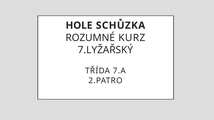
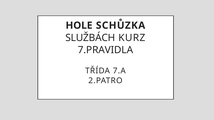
ROZUMNÉ: ROZUMNÉ -> SLUŽBÁCH (90, 38)
7.LYŽAŘSKÝ: 7.LYŽAŘSKÝ -> 7.PRAVIDLA (105, 50)
